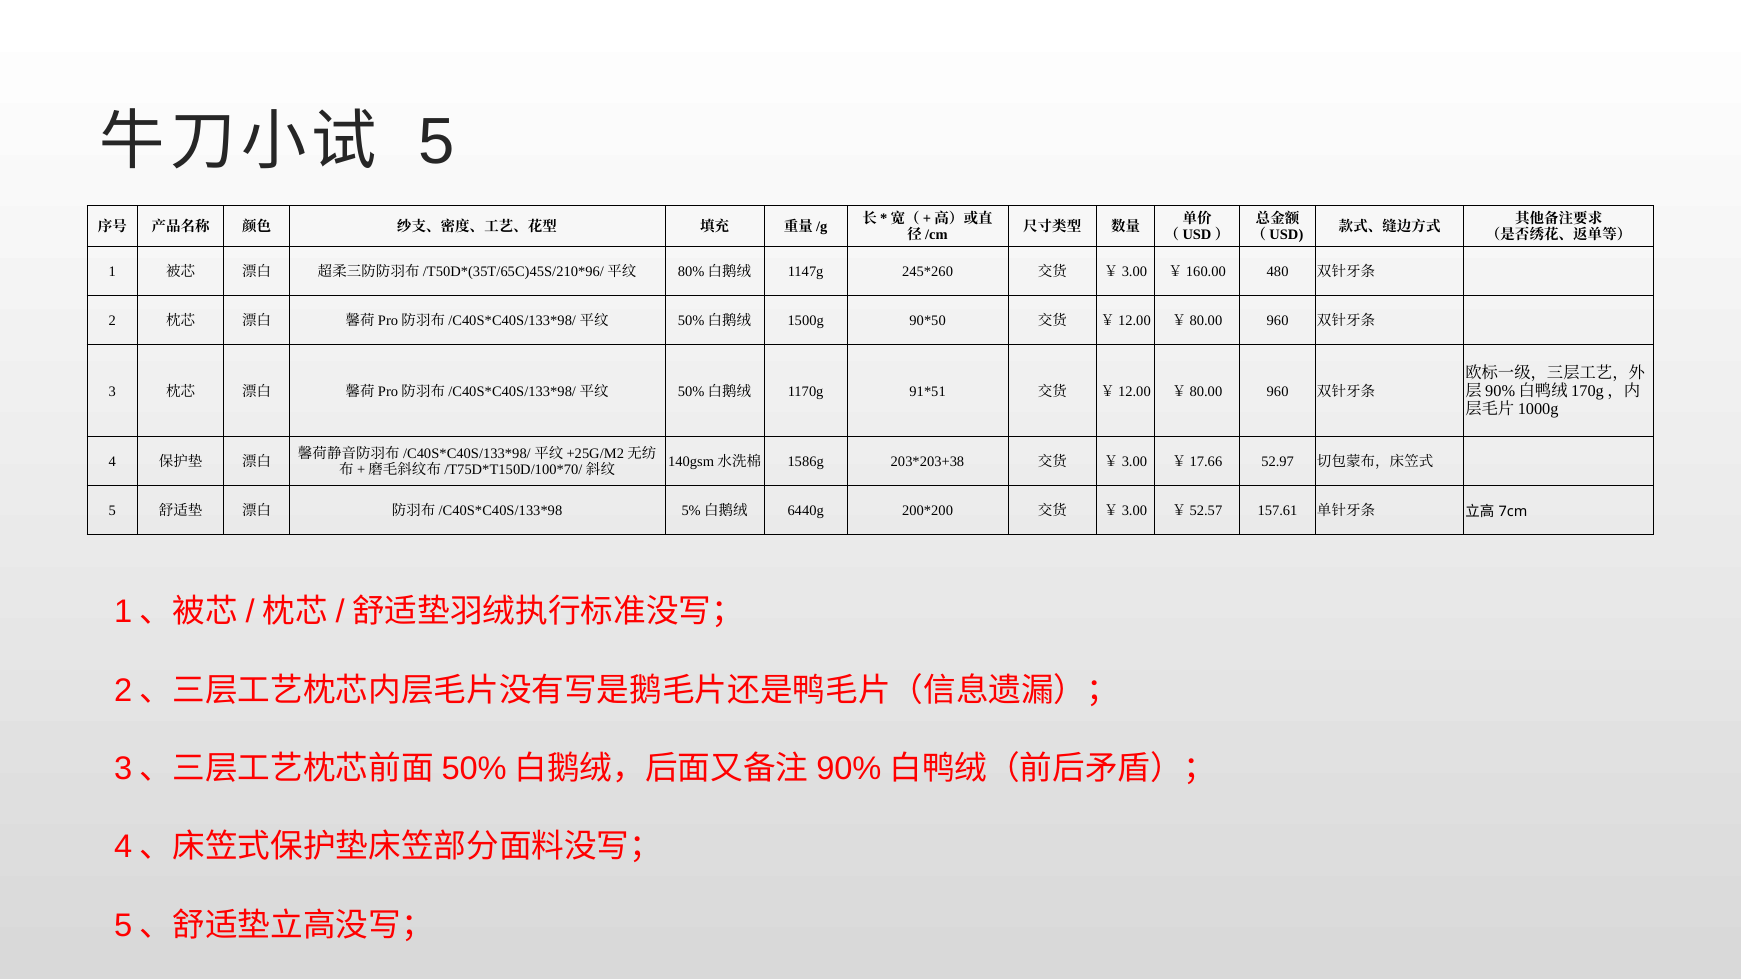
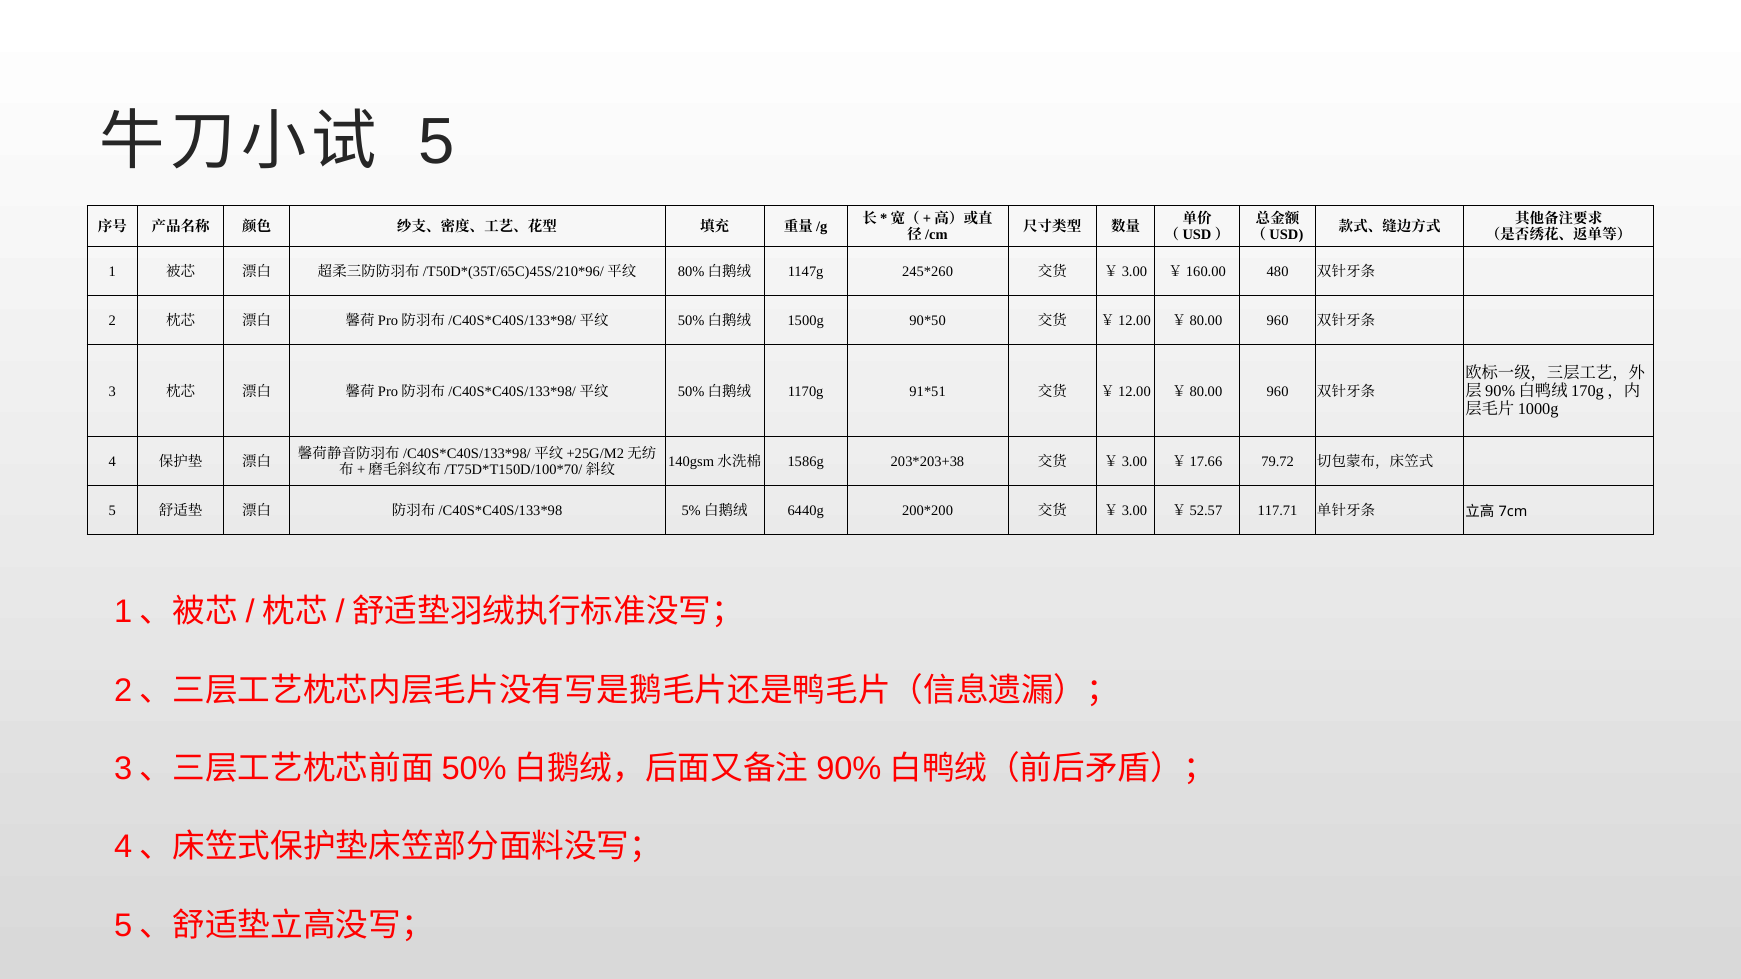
52.97: 52.97 -> 79.72 (1278, 462)
157.61: 157.61 -> 117.71 (1277, 511)
